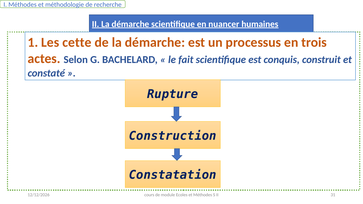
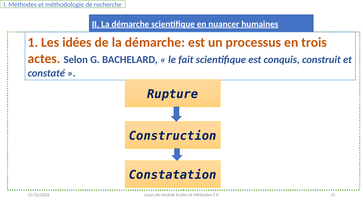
cette: cette -> idées (77, 42)
